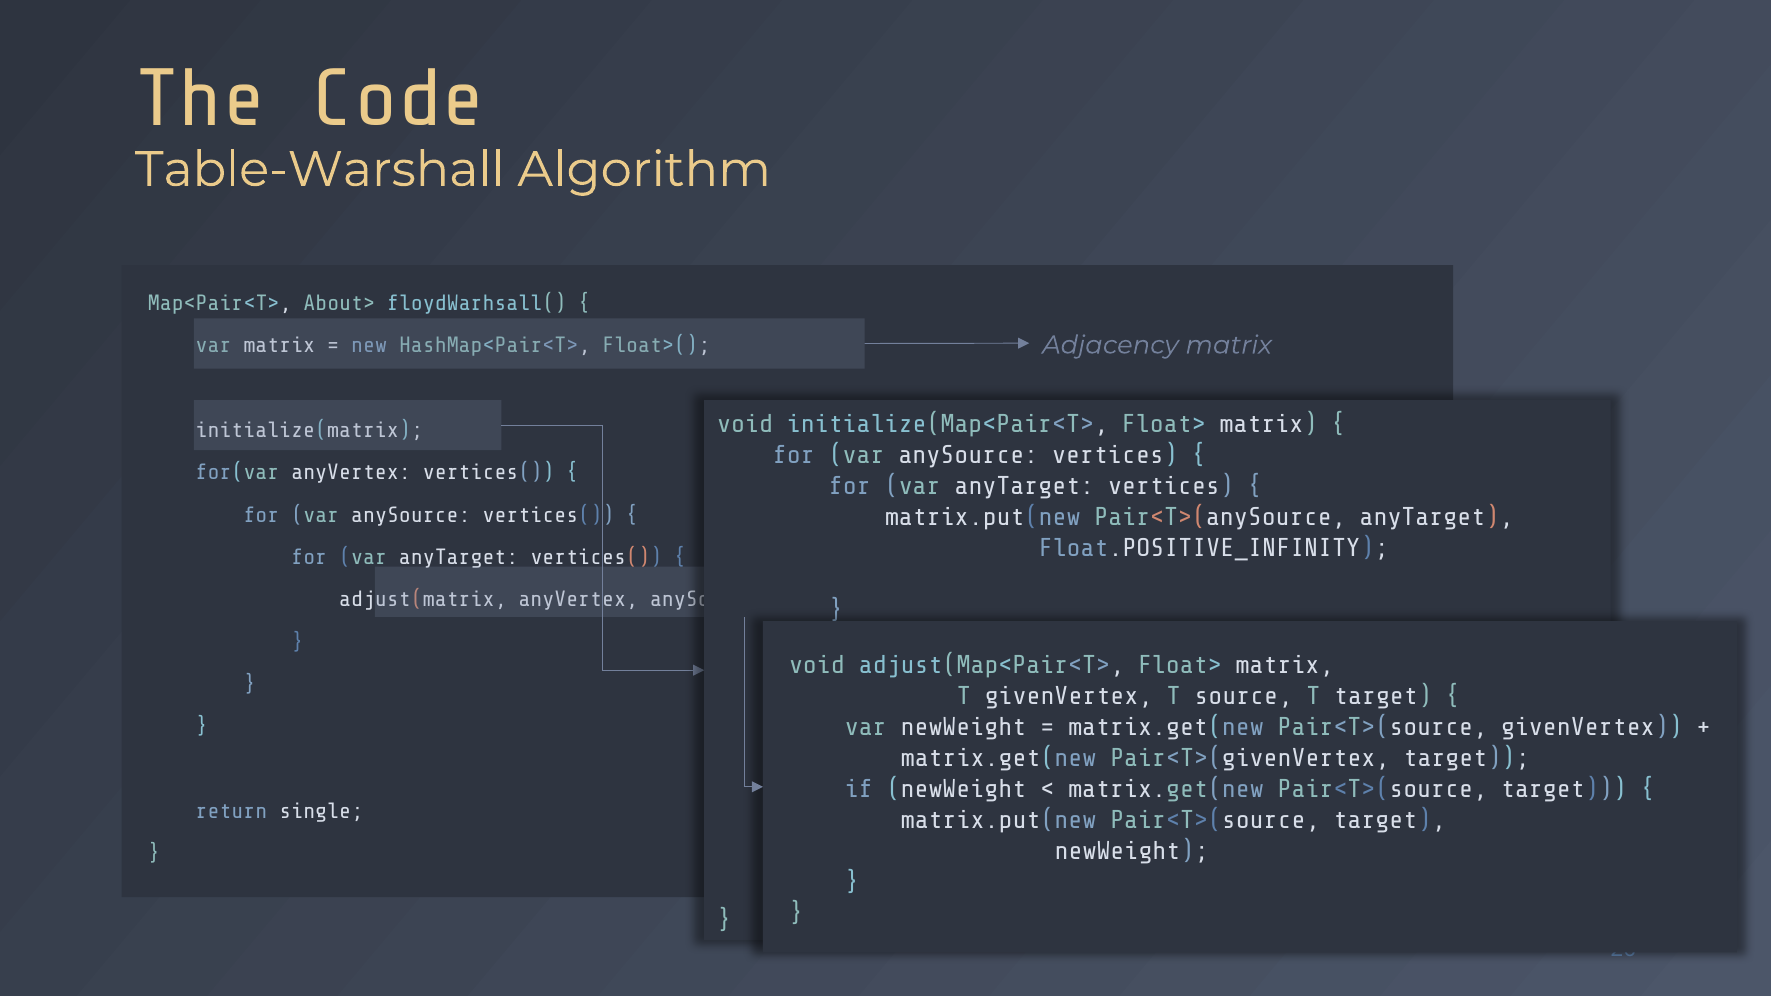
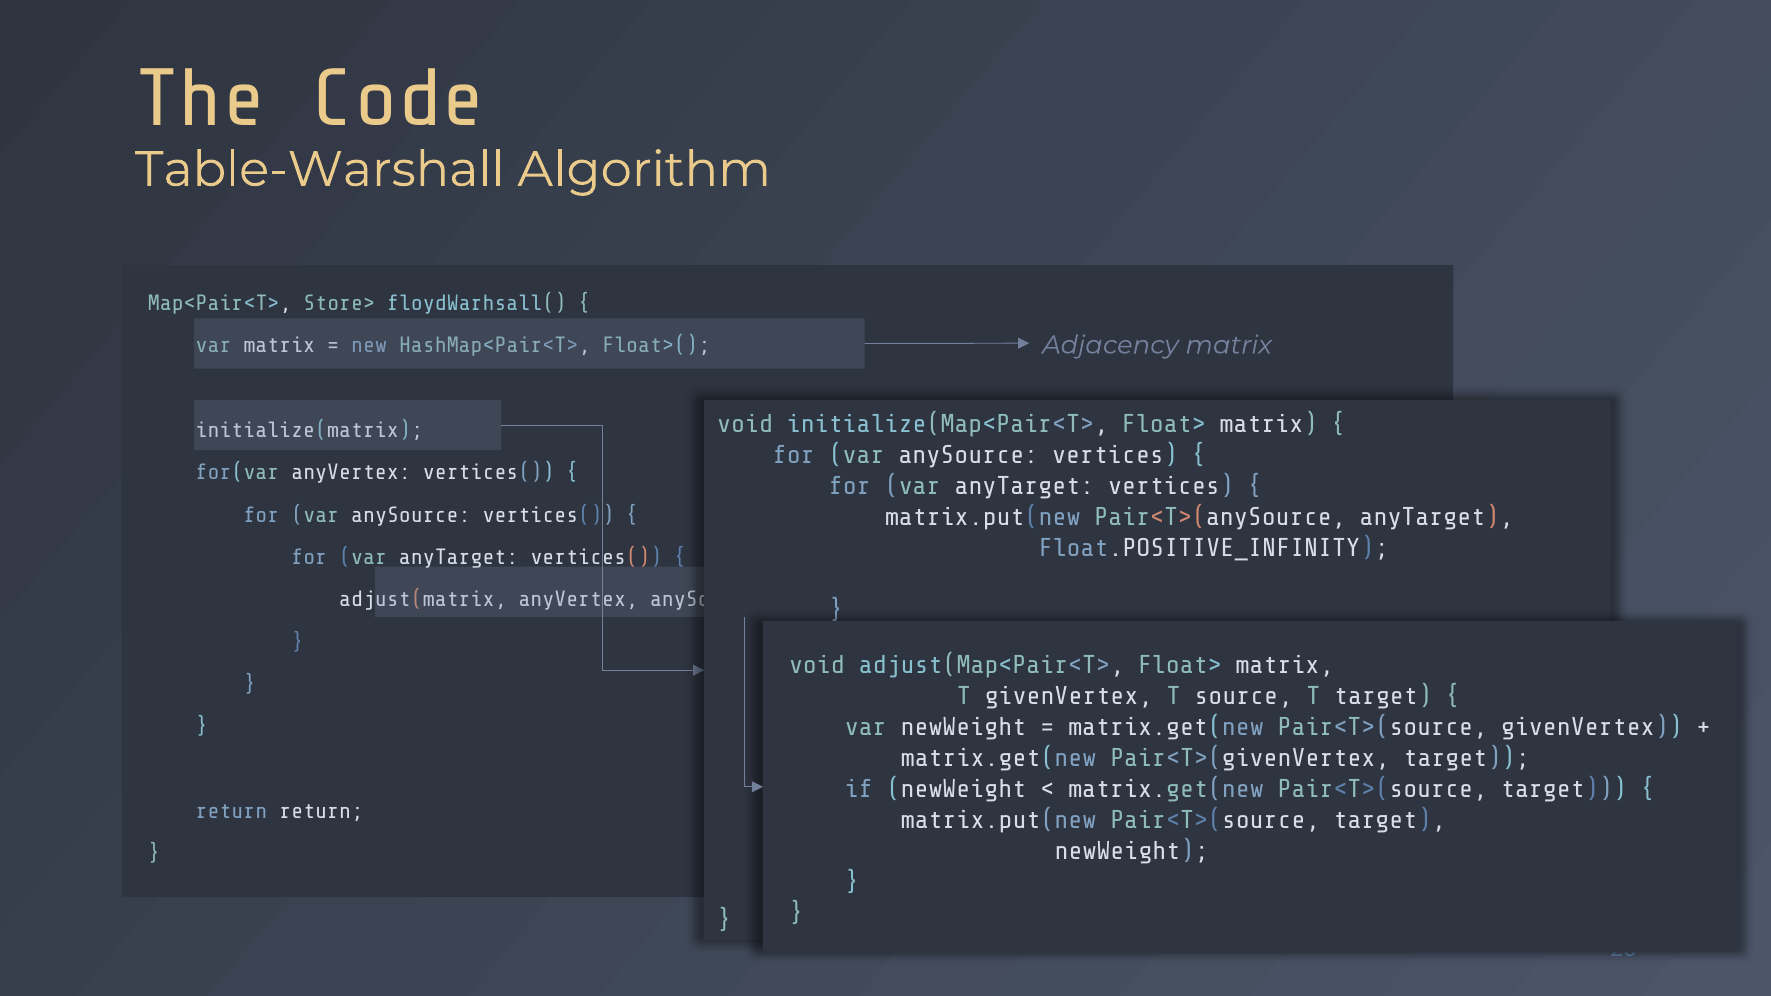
About>: About> -> Store> (339, 303)
return single: single -> return (321, 811)
